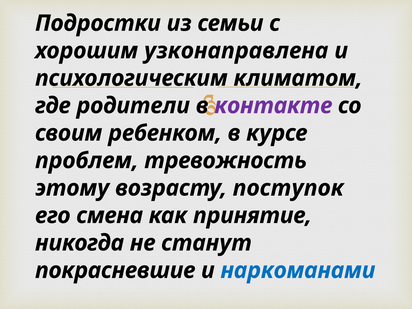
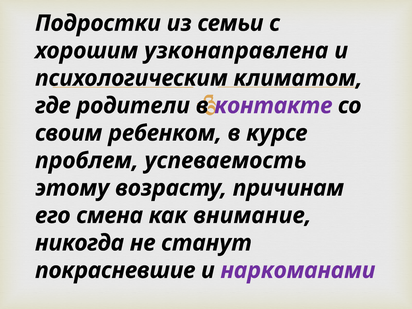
тревожность: тревожность -> успеваемость (225, 161)
поступок: поступок -> причинам (288, 188)
принятие: принятие -> внимание (252, 215)
наркоманами colour: blue -> purple (298, 270)
